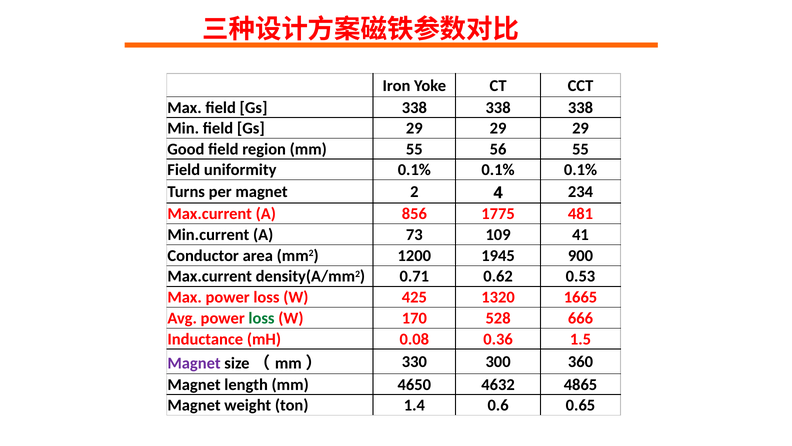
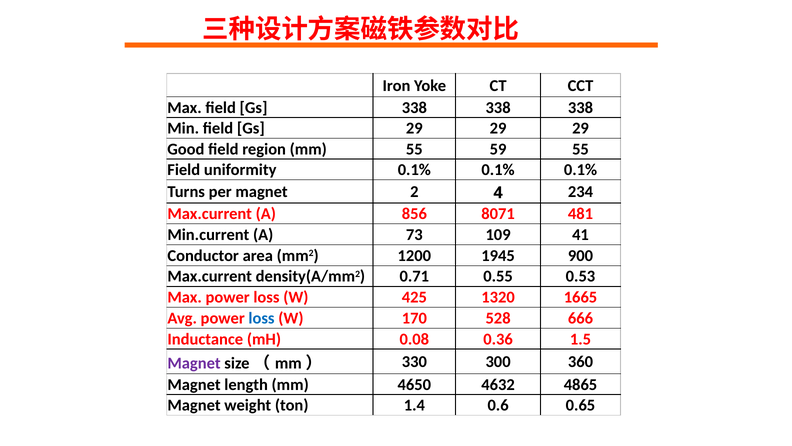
56: 56 -> 59 (498, 149)
1775: 1775 -> 8071 (498, 214)
0.62: 0.62 -> 0.55 (498, 276)
loss colour: green -> blue (262, 318)
